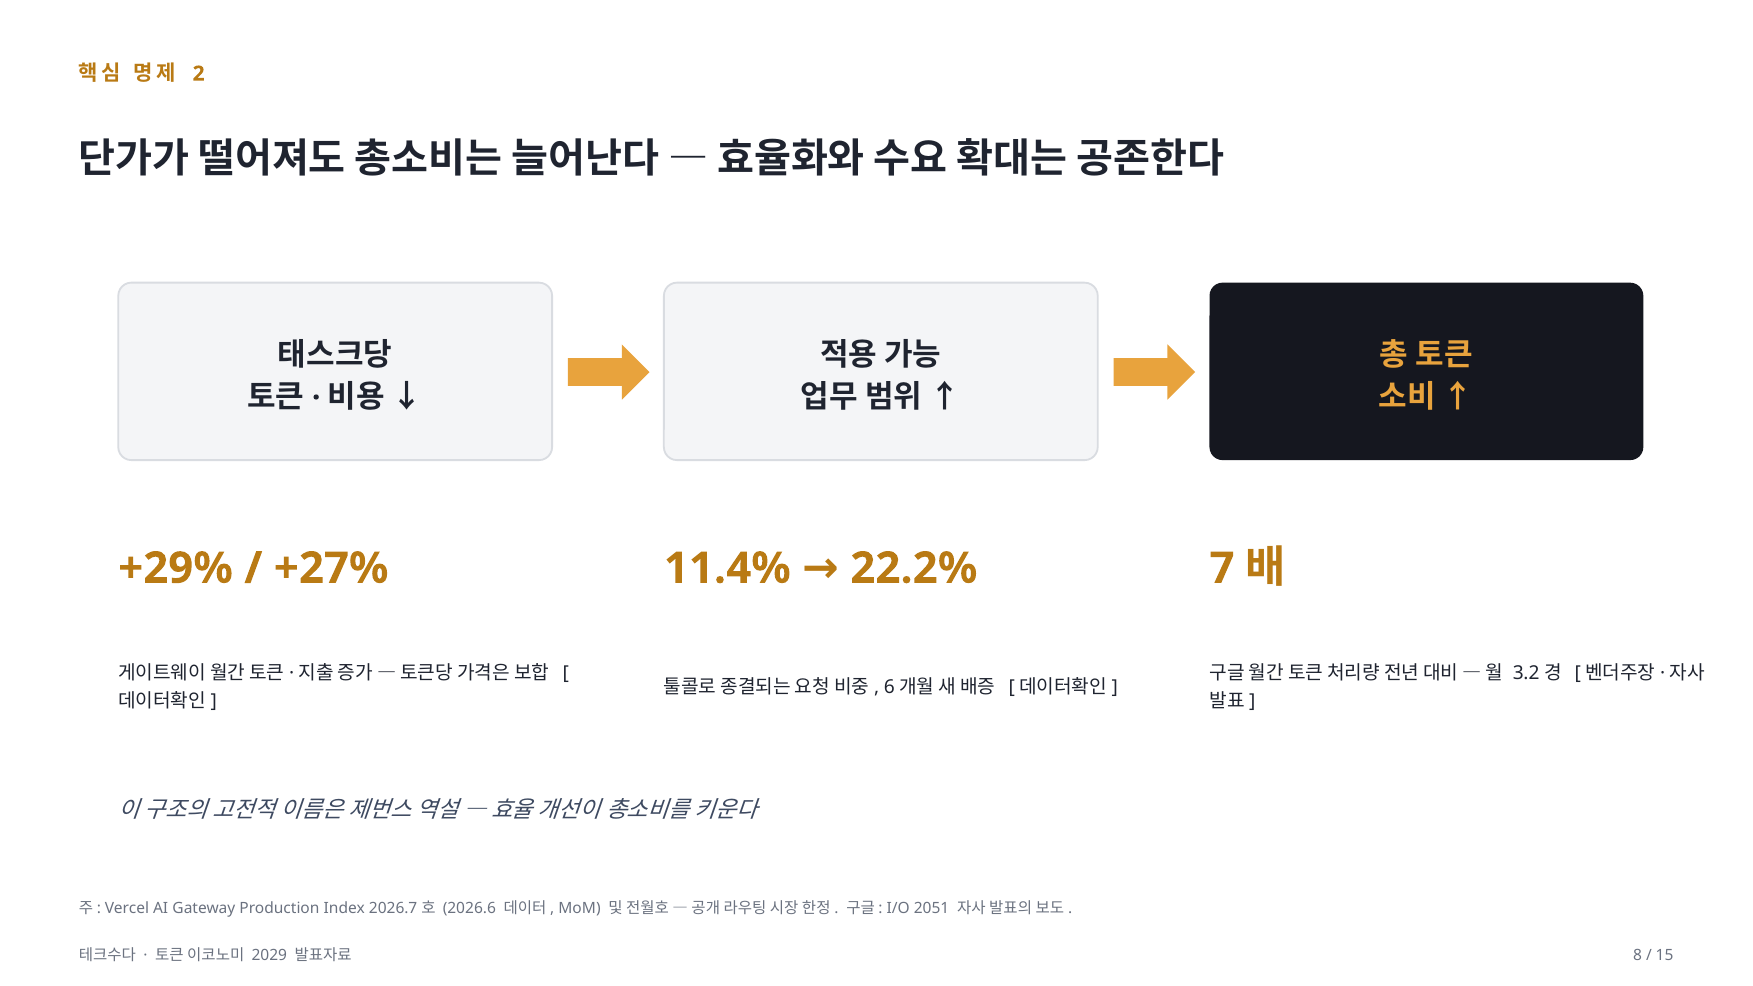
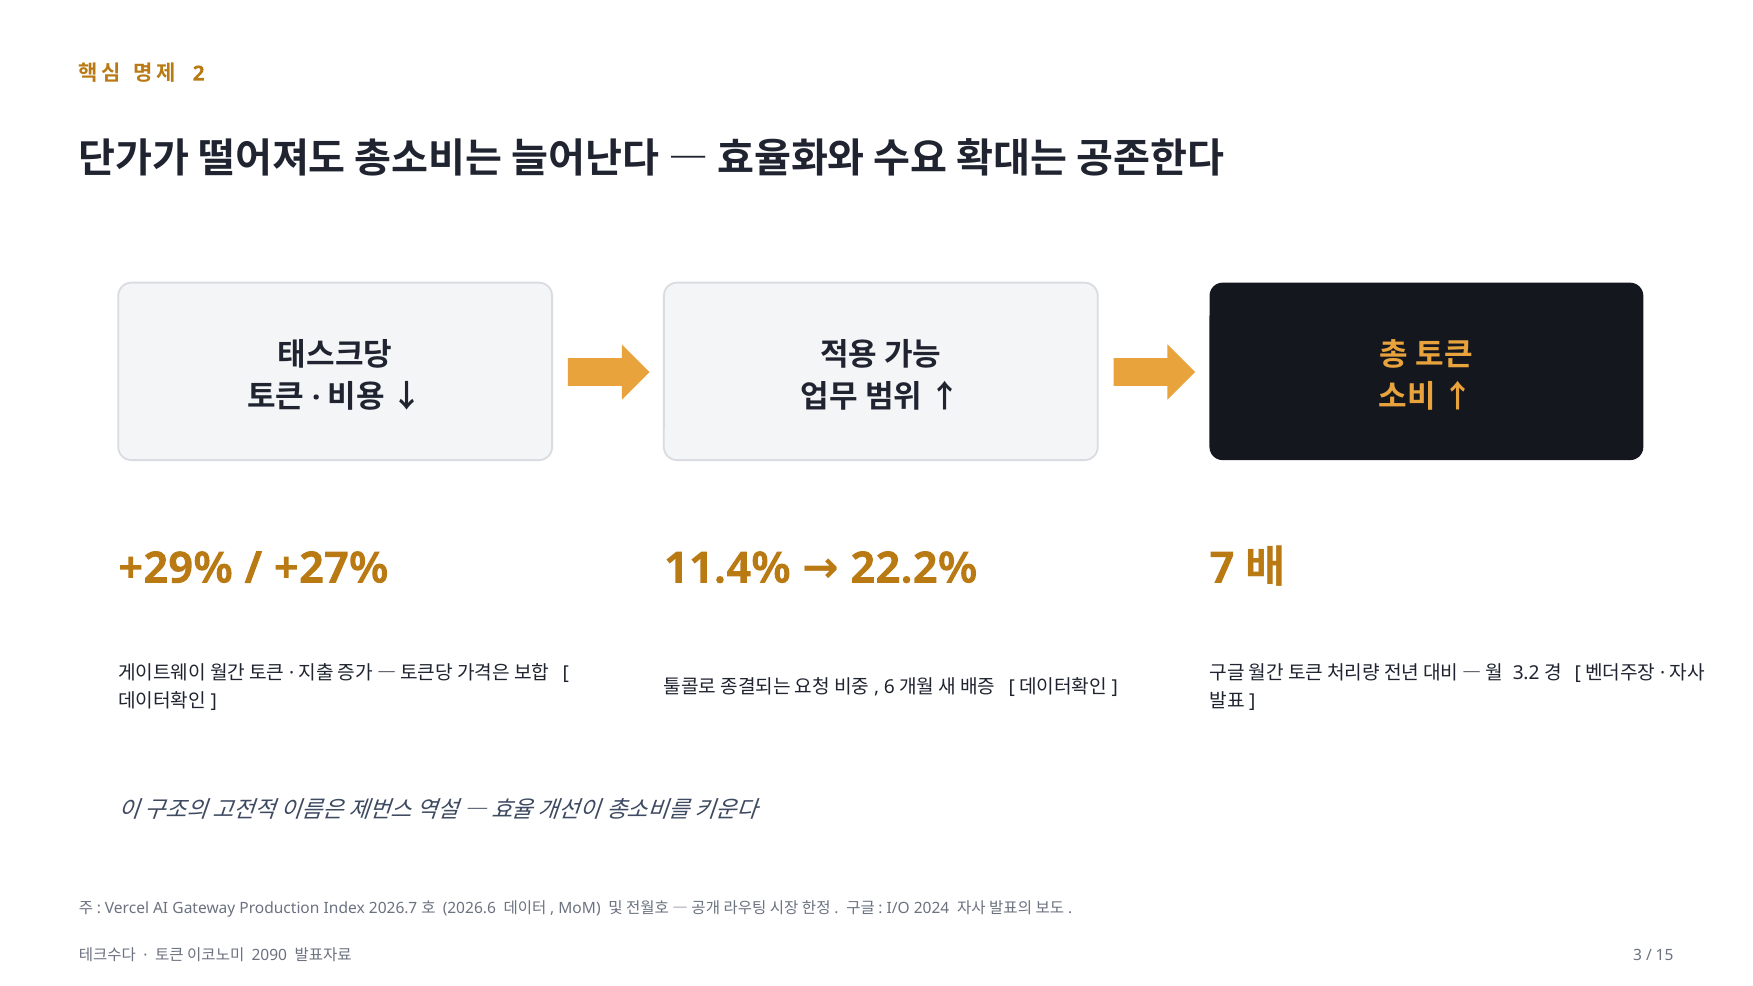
2051: 2051 -> 2024 (932, 908)
2029: 2029 -> 2090 (269, 956)
8: 8 -> 3 (1638, 956)
